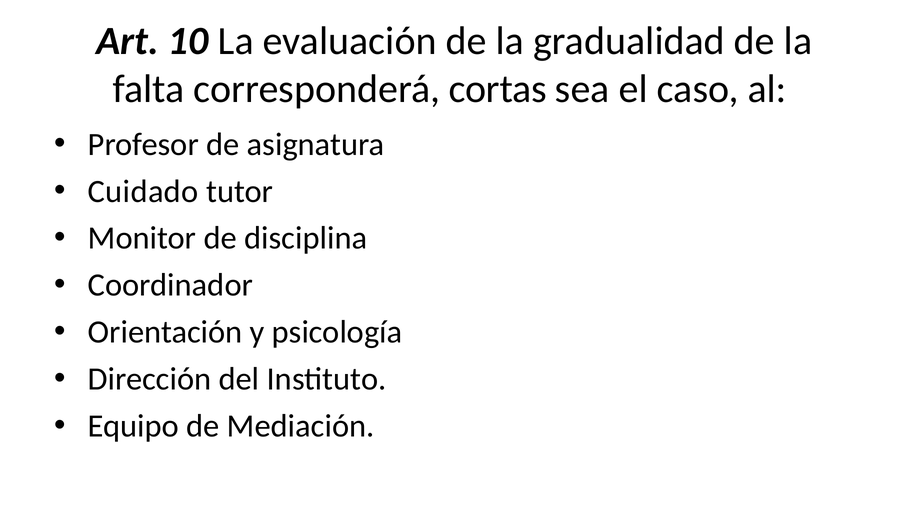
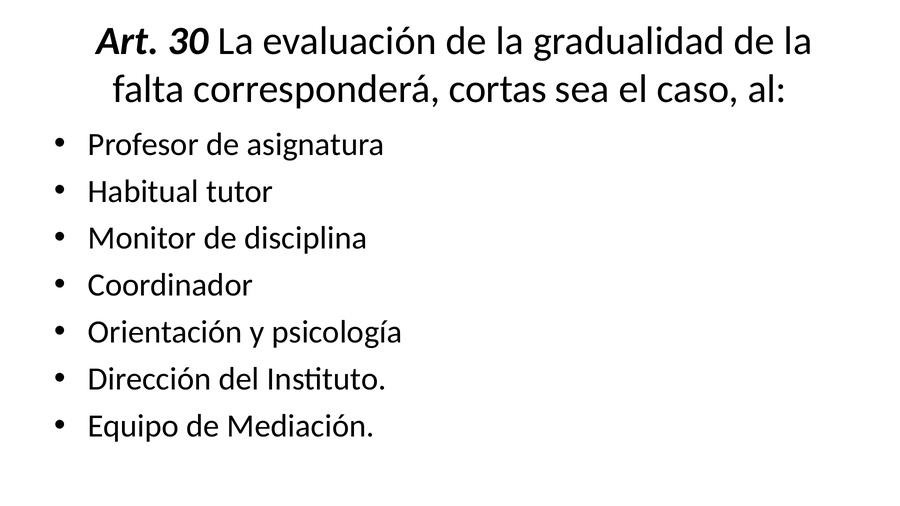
10: 10 -> 30 (188, 41)
Cuidado: Cuidado -> Habitual (143, 191)
